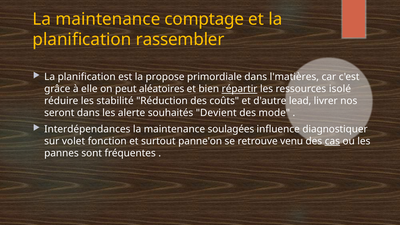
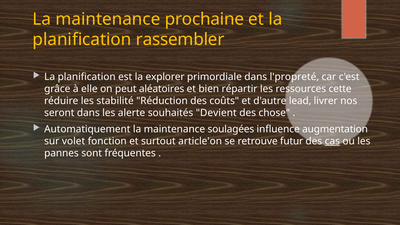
comptage: comptage -> prochaine (204, 19)
propose: propose -> explorer (165, 77)
l'matières: l'matières -> l'propreté (294, 77)
répartir underline: present -> none (240, 89)
isolé: isolé -> cette (340, 89)
mode: mode -> chose (274, 113)
Interdépendances: Interdépendances -> Automatiquement (87, 129)
diagnostiquer: diagnostiquer -> augmentation (335, 129)
panne'on: panne'on -> article'on (200, 141)
venu: venu -> futur (292, 141)
